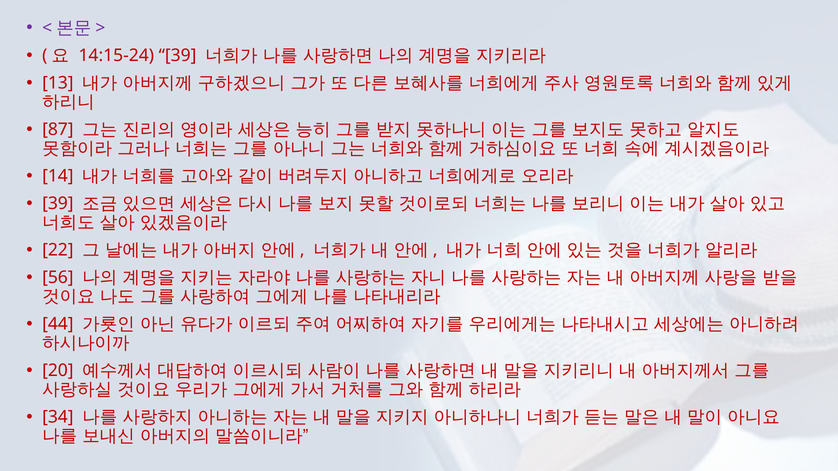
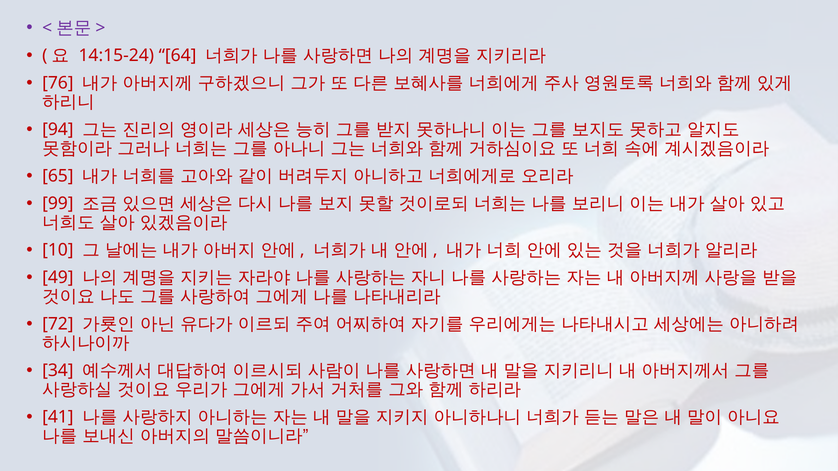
14:15-24 39: 39 -> 64 (178, 56)
13: 13 -> 76 (58, 83)
87: 87 -> 94 (58, 130)
14: 14 -> 65 (58, 176)
39: 39 -> 99 (58, 204)
22: 22 -> 10 (58, 250)
56: 56 -> 49 (58, 278)
44: 44 -> 72 (58, 324)
20: 20 -> 34 (58, 371)
34: 34 -> 41 (58, 417)
